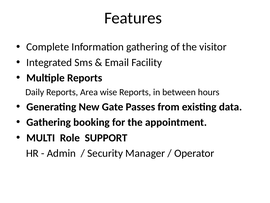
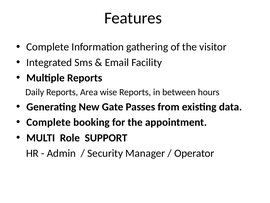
Gathering: Gathering -> Complete (49, 122)
